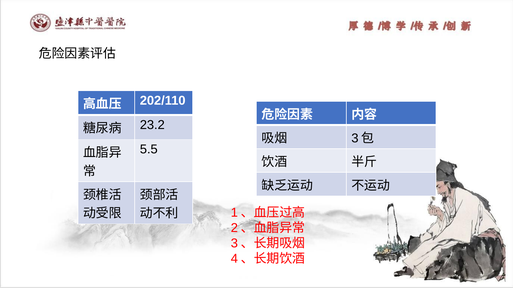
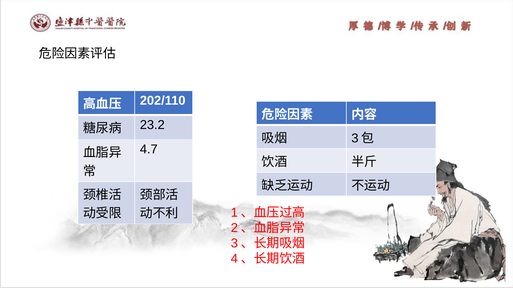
5.5: 5.5 -> 4.7 (149, 150)
